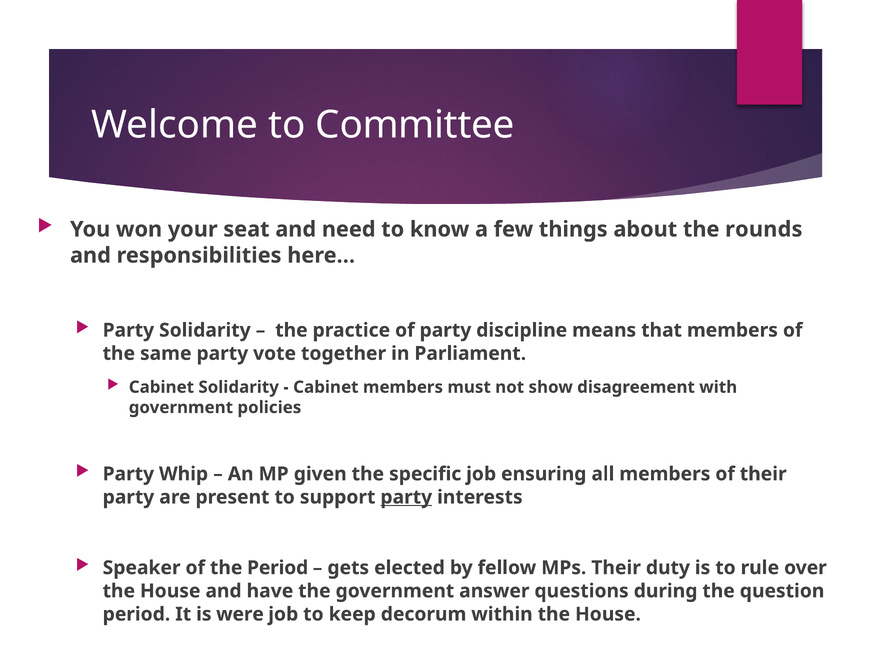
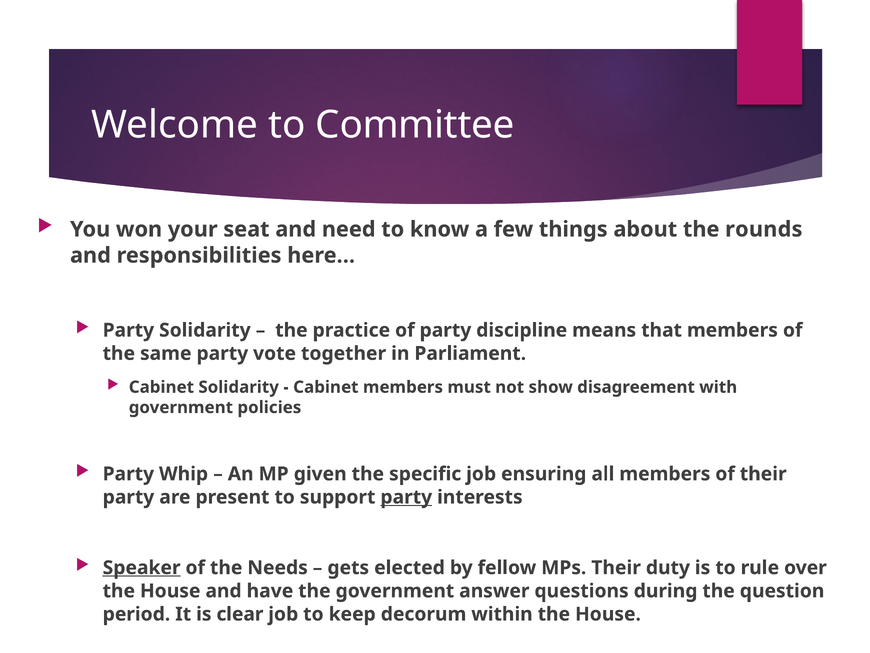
Speaker underline: none -> present (142, 567)
the Period: Period -> Needs (278, 567)
were: were -> clear (240, 614)
